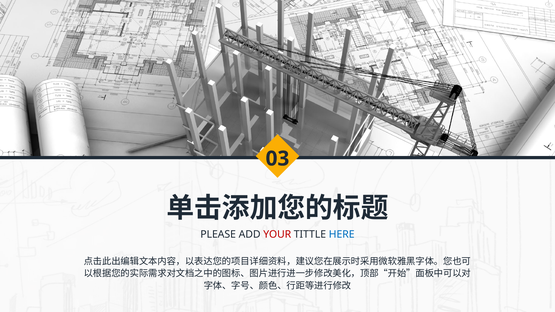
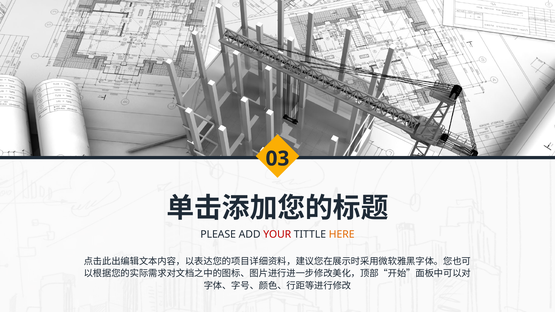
HERE colour: blue -> orange (342, 235)
